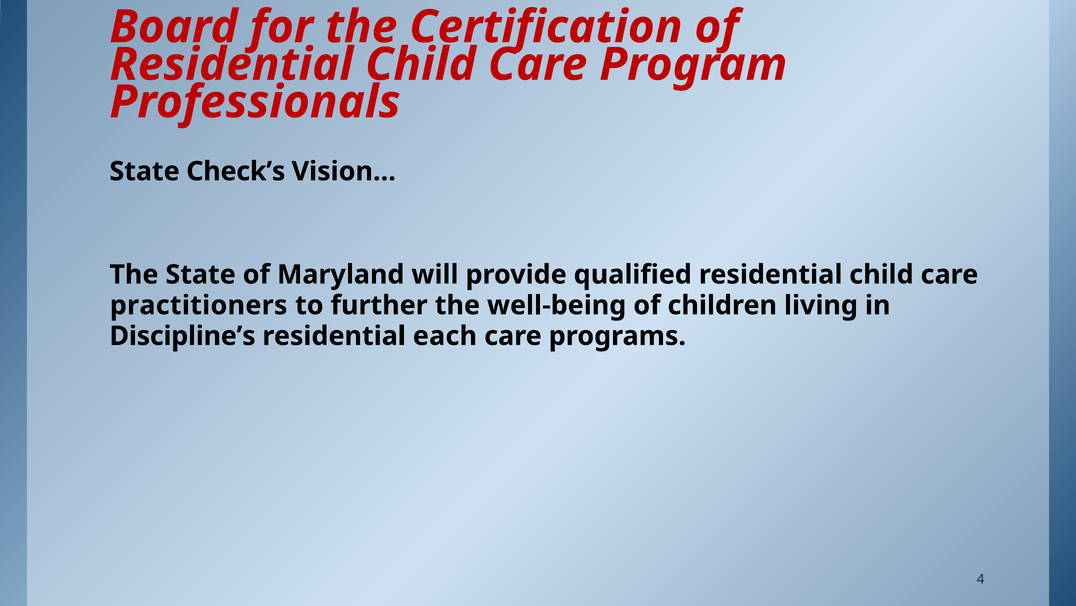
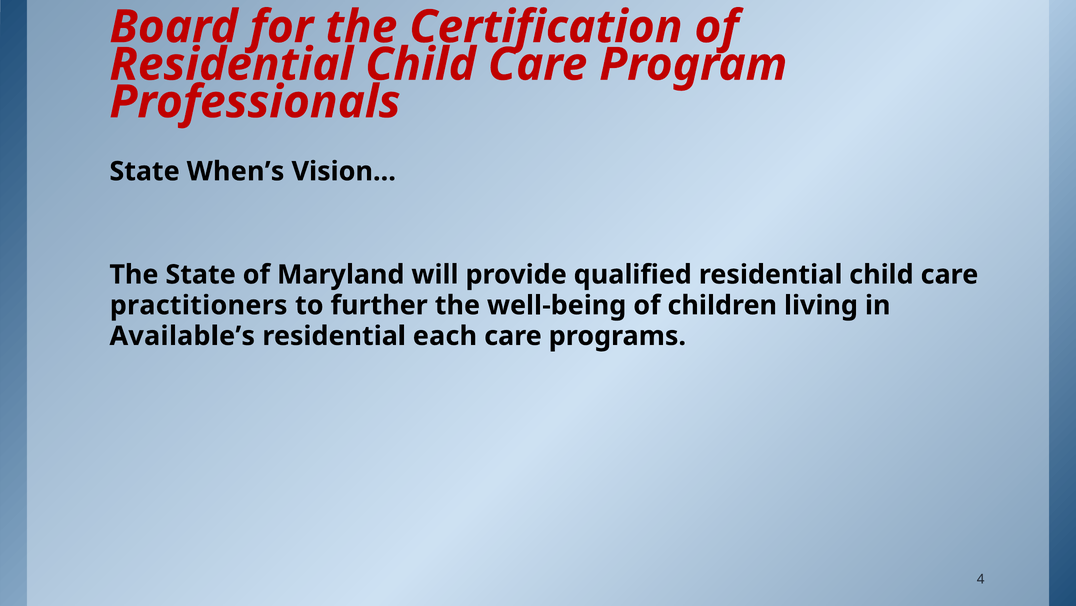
Check’s: Check’s -> When’s (236, 171)
Discipline’s: Discipline’s -> Available’s (182, 336)
